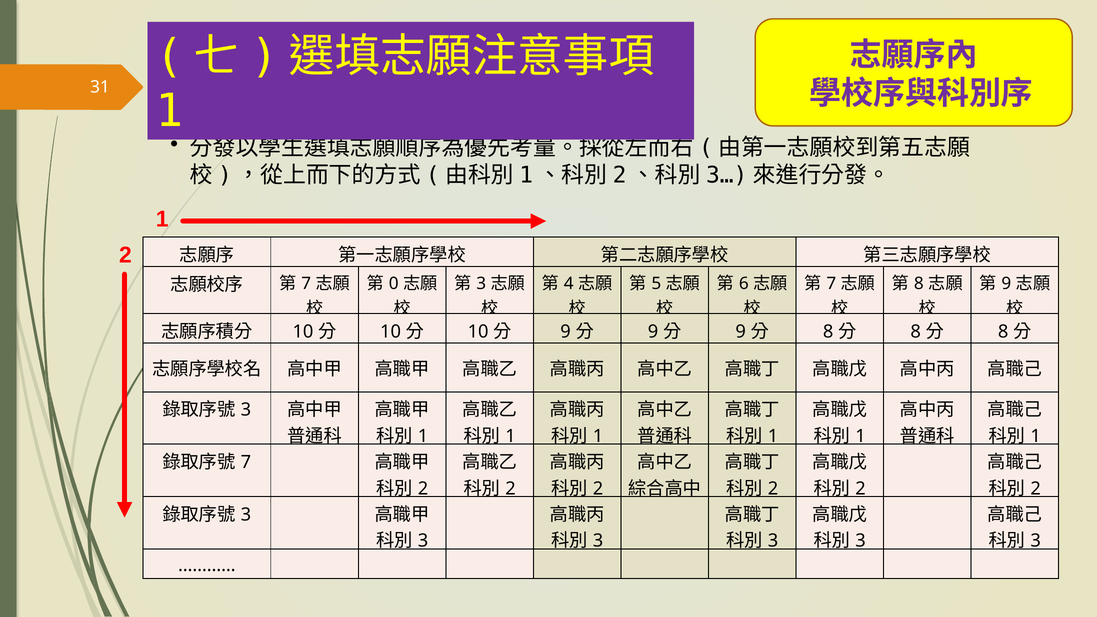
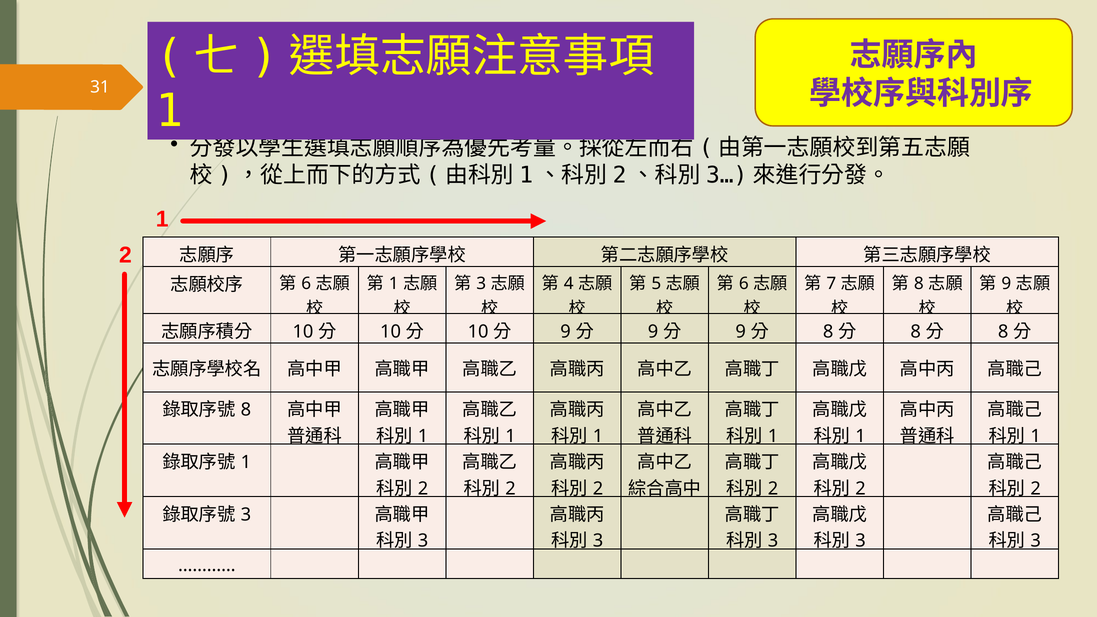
0: 0 -> 1 (394, 284)
7: 7 -> 6 (306, 284)
3: 3 -> 8 (246, 410)
7: 7 -> 1 (246, 462)
